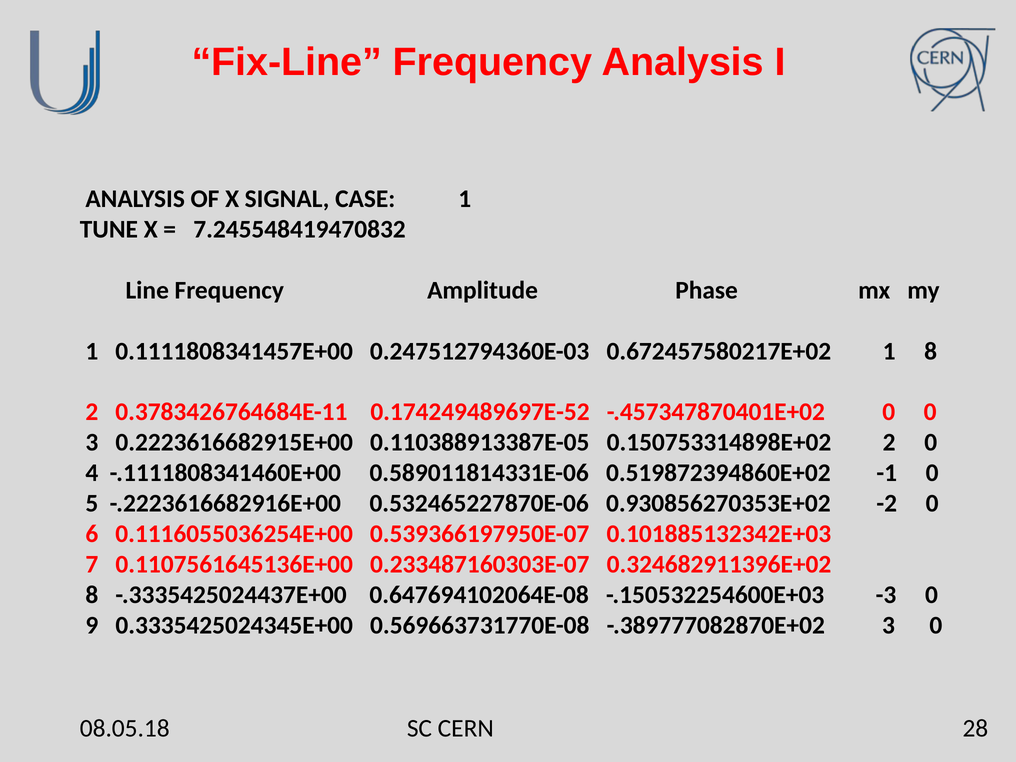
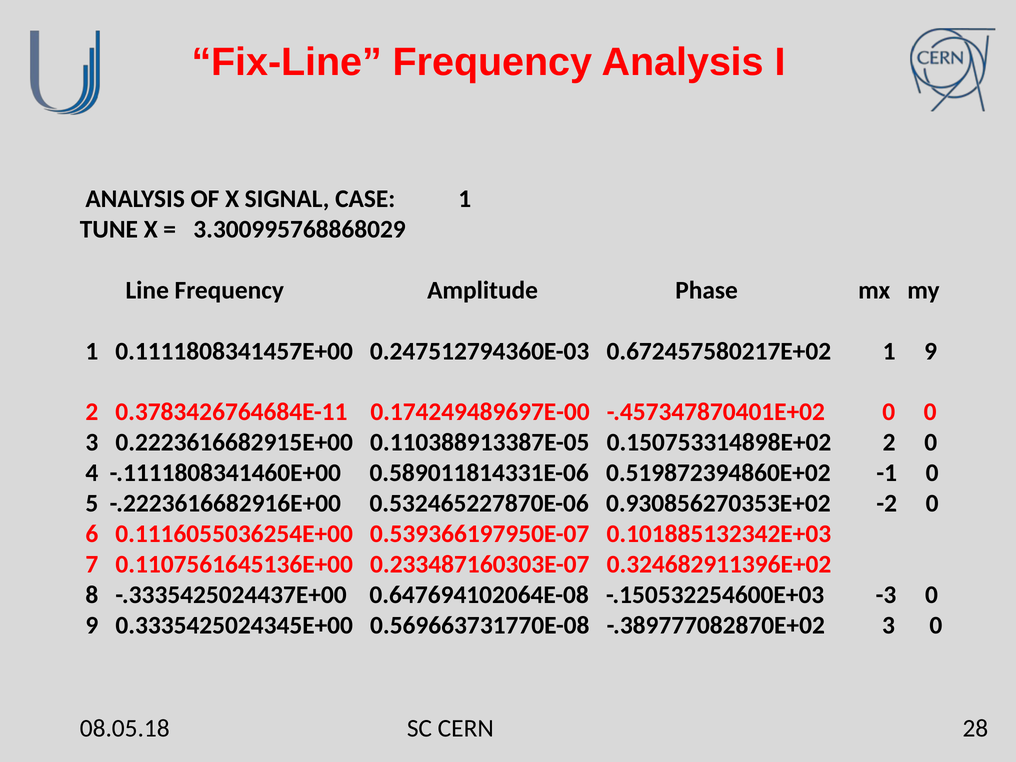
7.245548419470832: 7.245548419470832 -> 3.300995768868029 (299, 229)
1 8: 8 -> 9 (931, 351)
0.174249489697E-52: 0.174249489697E-52 -> 0.174249489697E-00 (480, 412)
